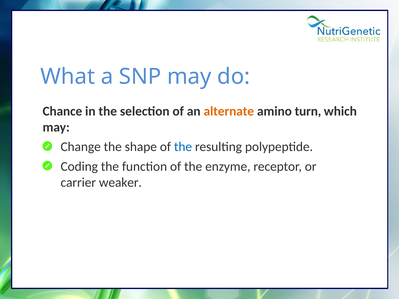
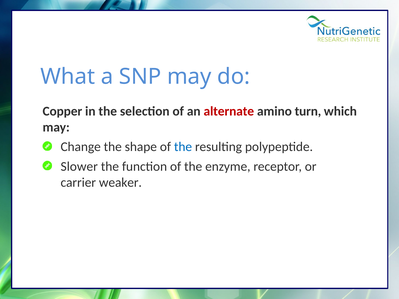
Chance: Chance -> Copper (62, 111)
alternate colour: orange -> red (229, 111)
Coding: Coding -> Slower (79, 167)
